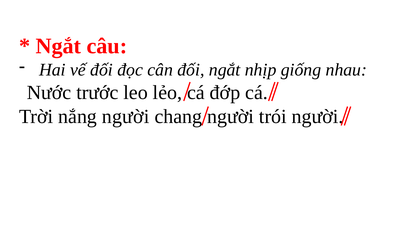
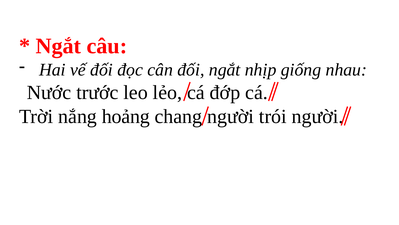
nắng người: người -> hoảng (126, 116)
